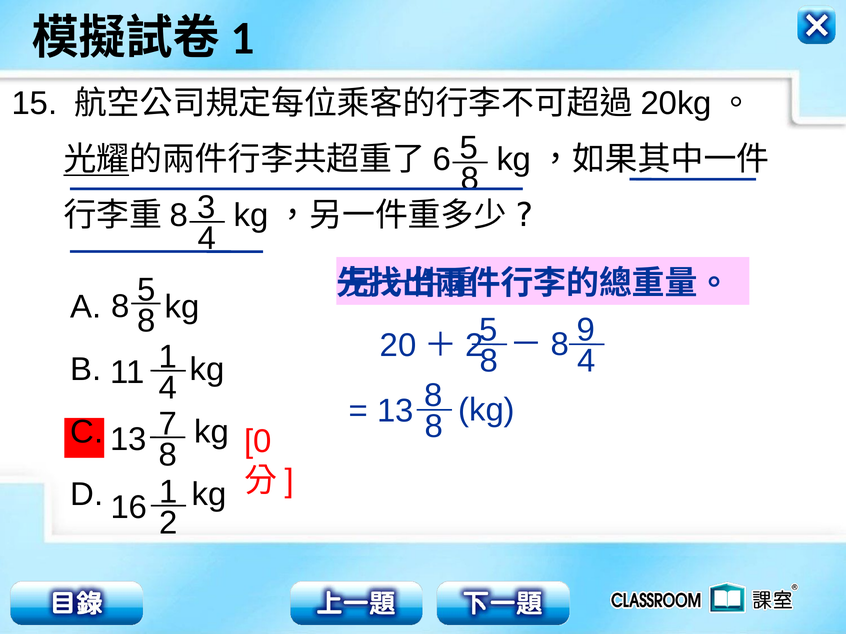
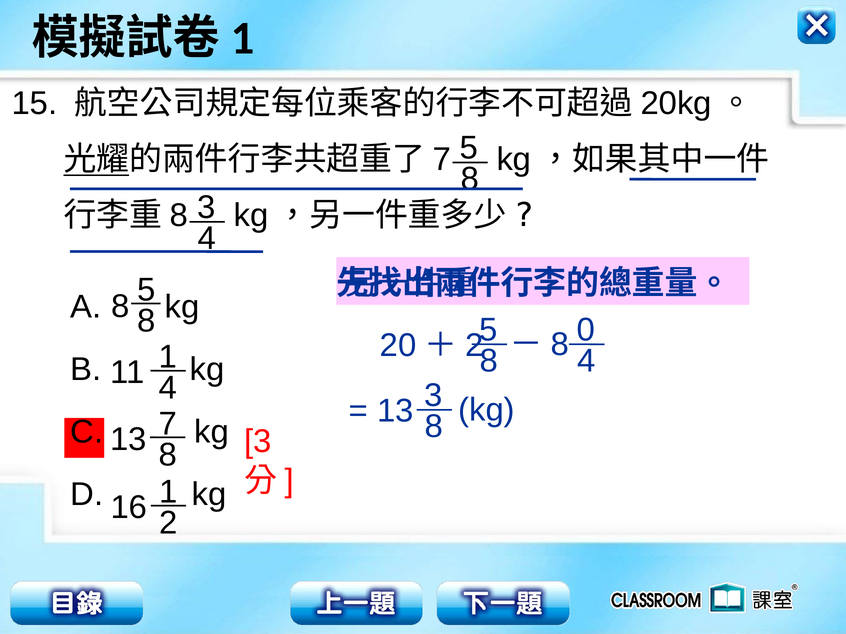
6: 6 -> 7 (442, 160)
9: 9 -> 0 (586, 330)
13 8: 8 -> 3 (433, 396)
0: 0 -> 3 (258, 442)
